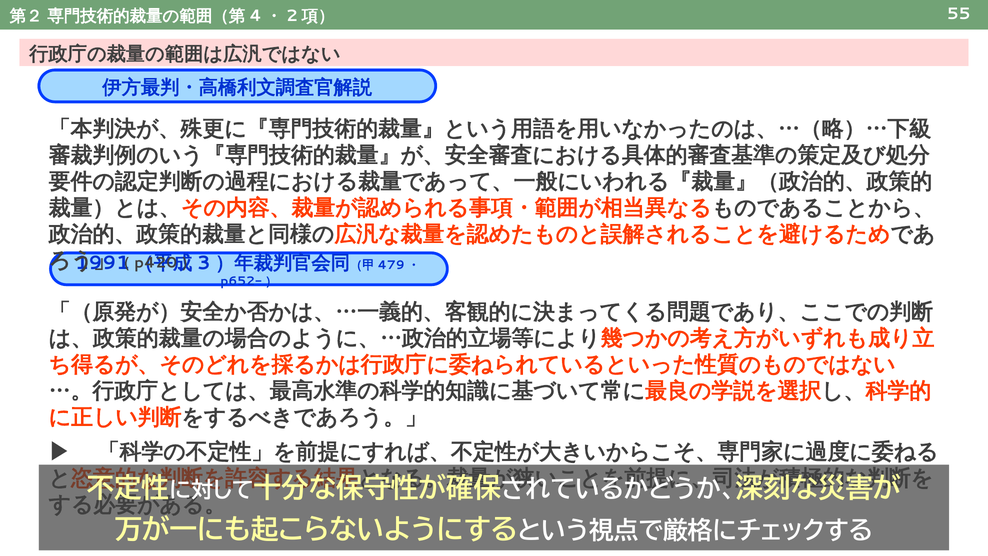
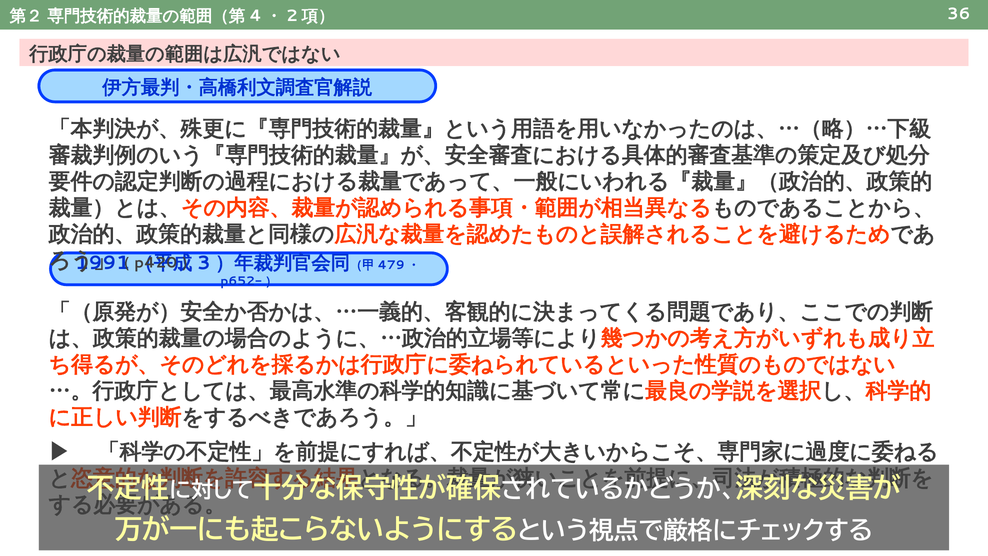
55: 55 -> 36 (959, 14)
